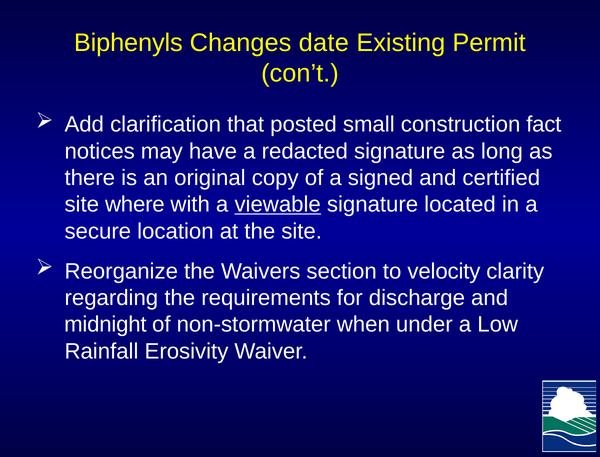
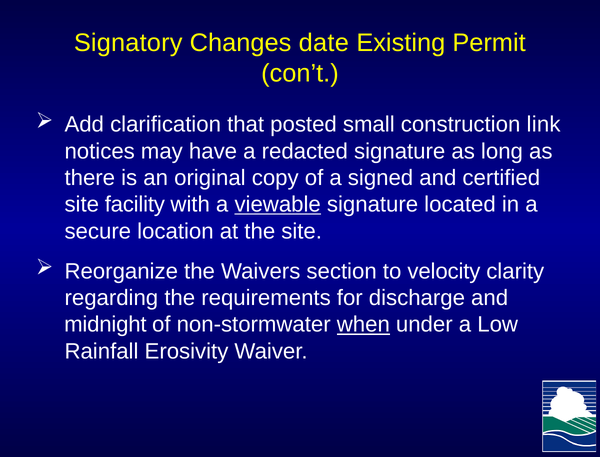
Biphenyls: Biphenyls -> Signatory (128, 43)
fact: fact -> link (544, 125)
where: where -> facility (135, 205)
when underline: none -> present (363, 325)
